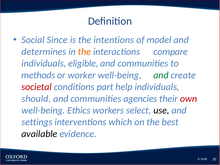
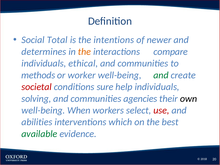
Since: Since -> Total (57, 40)
model: model -> newer (159, 40)
eligible: eligible -> ethical (83, 63)
part: part -> sure (105, 87)
should: should -> solving (36, 99)
own colour: red -> black (189, 99)
Ethics: Ethics -> When (79, 110)
use colour: black -> red (161, 110)
settings: settings -> abilities (37, 122)
available colour: black -> green (39, 134)
